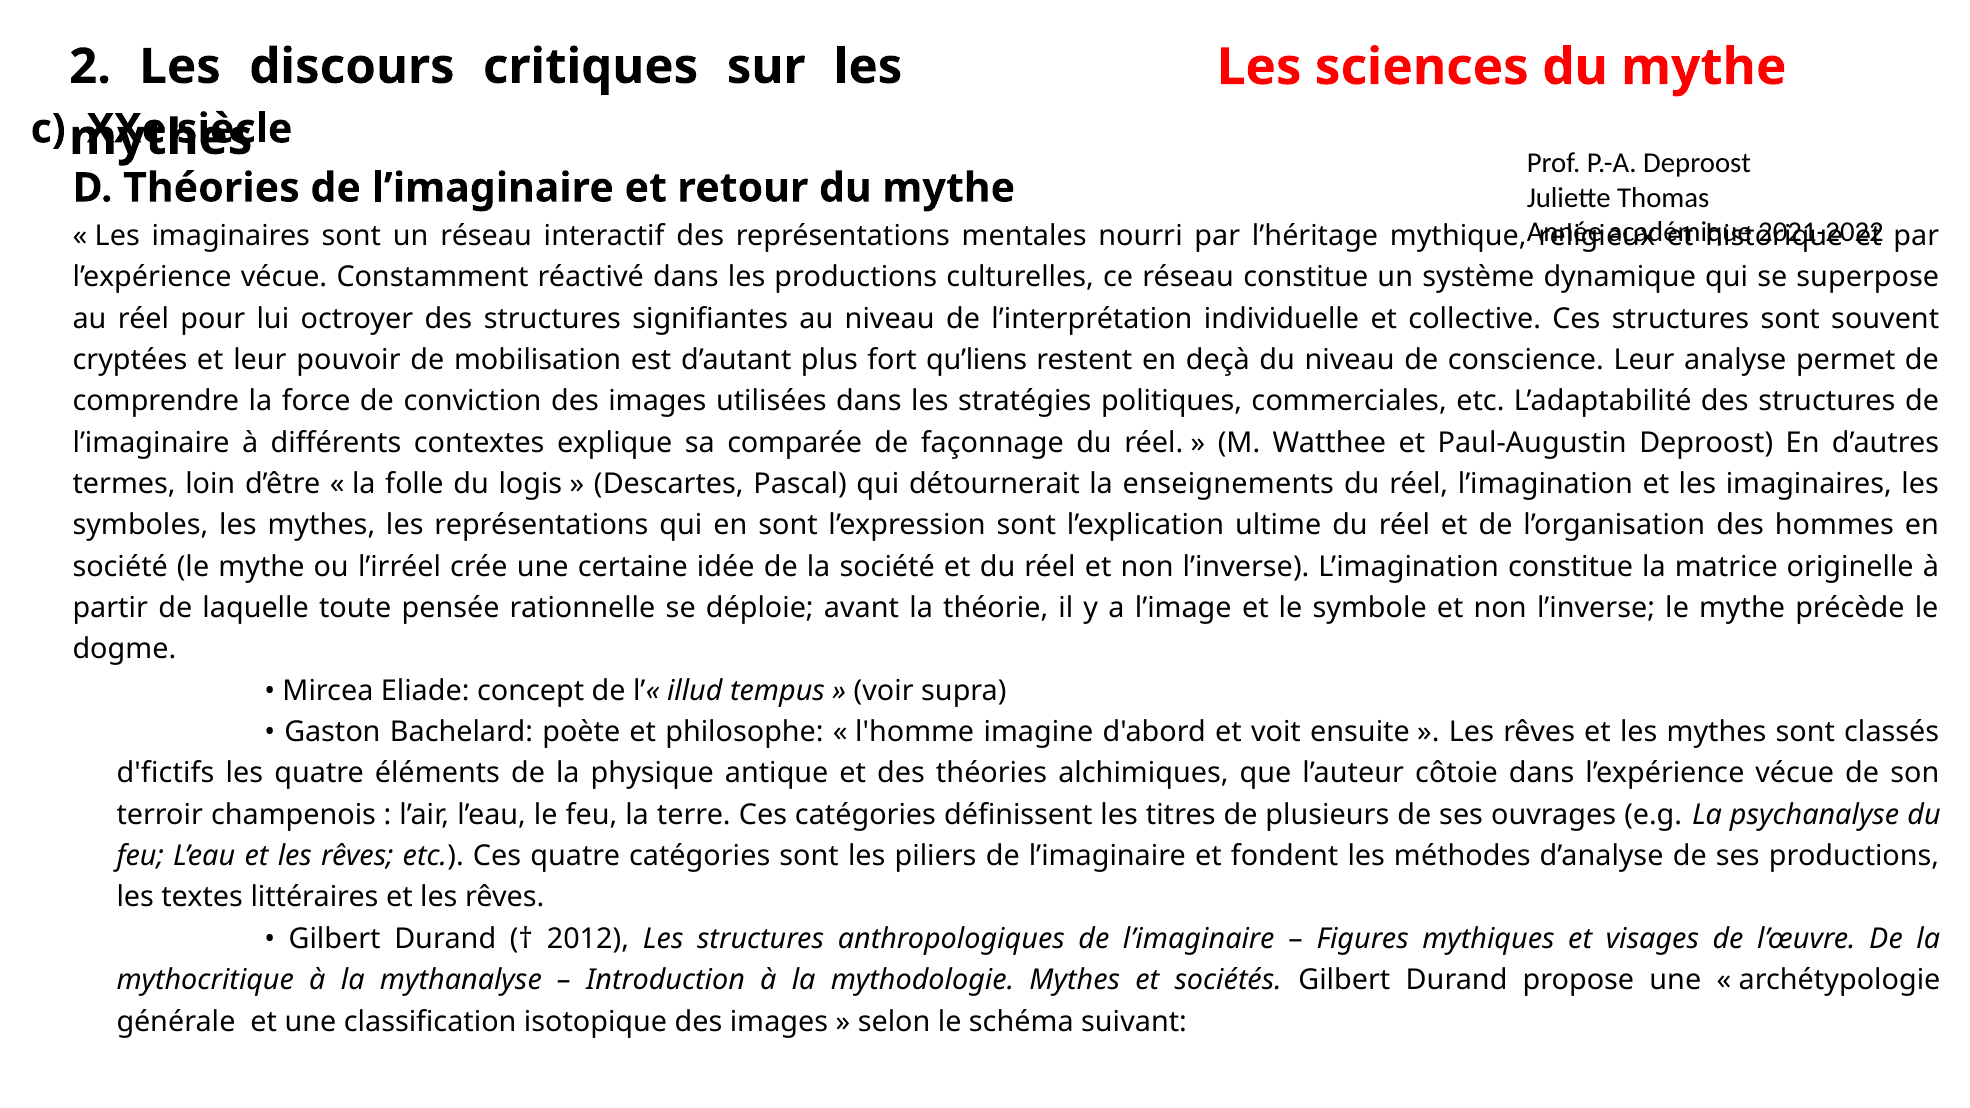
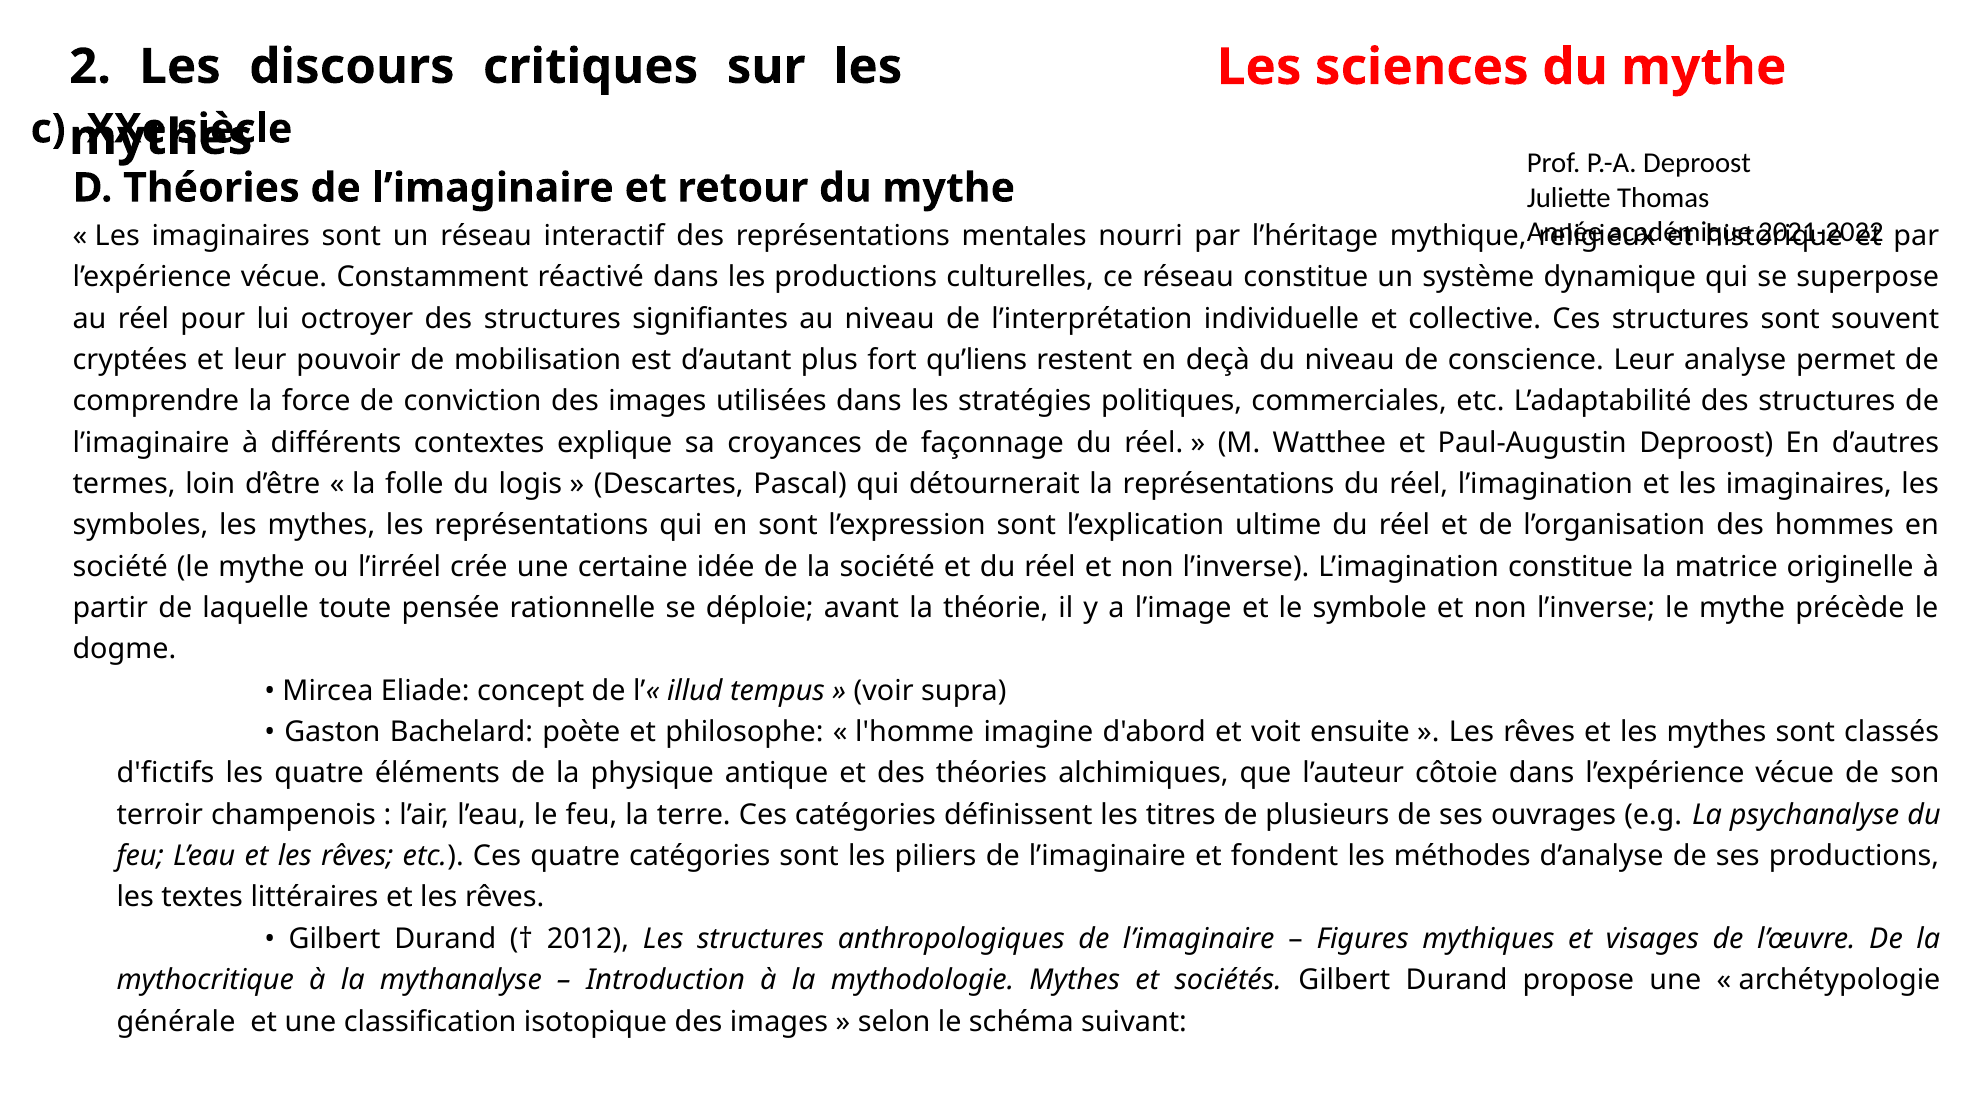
comparée: comparée -> croyances (795, 443)
la enseignements: enseignements -> représentations (1229, 484)
